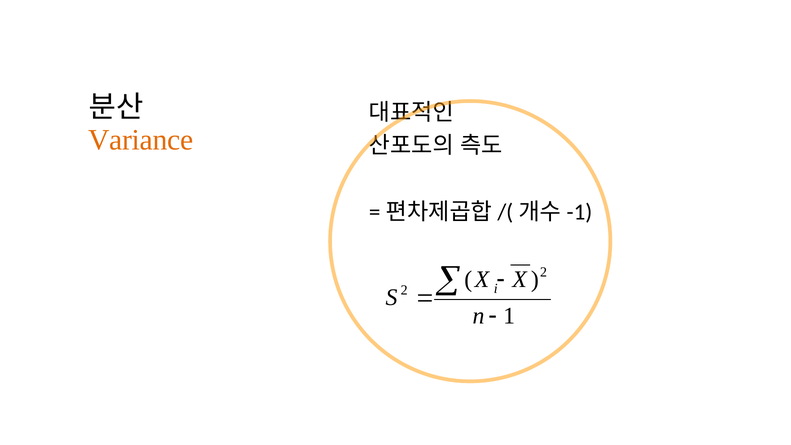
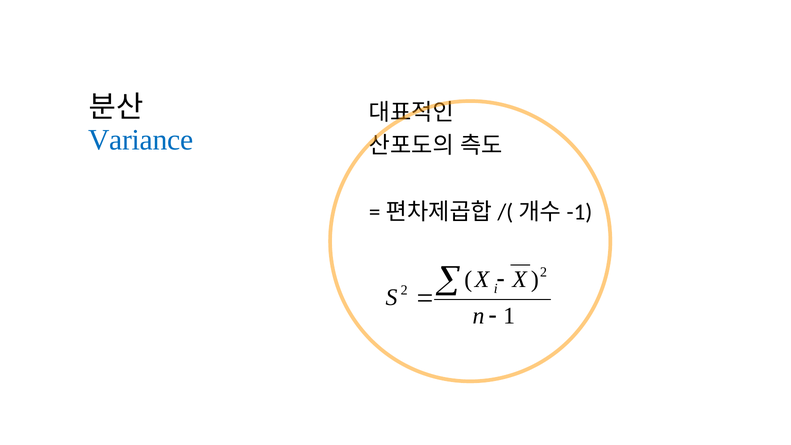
Variance colour: orange -> blue (141, 140)
